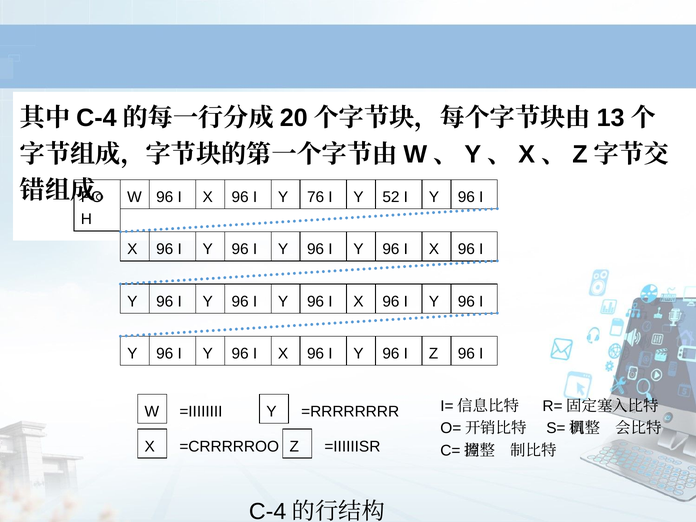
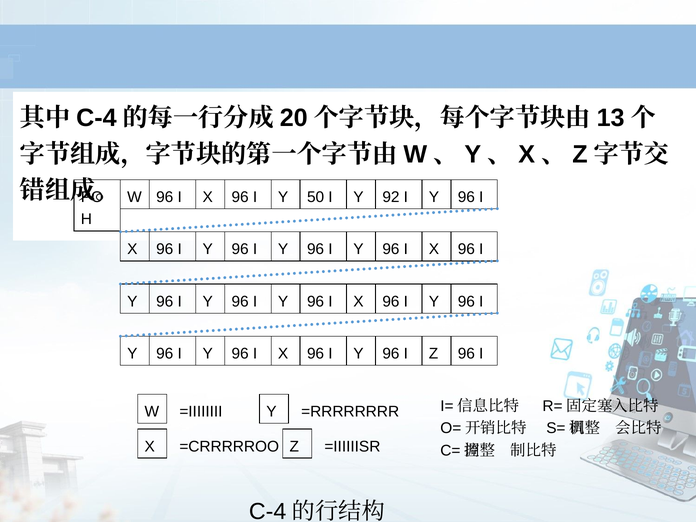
76: 76 -> 50 (316, 197)
52: 52 -> 92 (391, 197)
